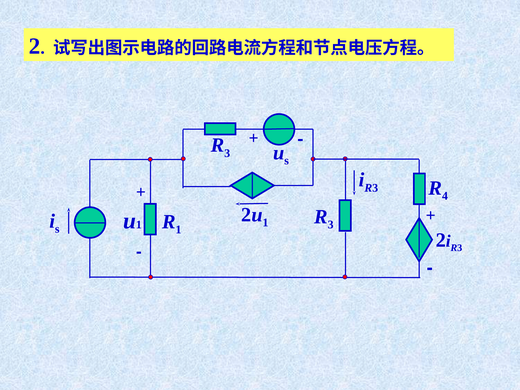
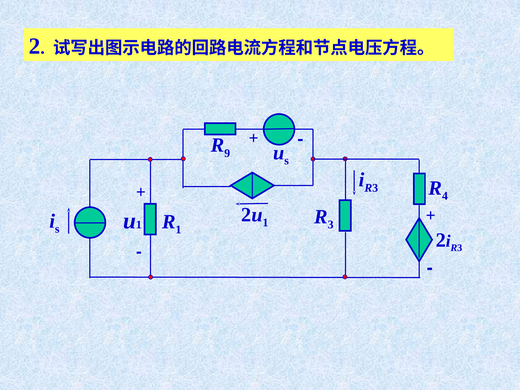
3: 3 -> 9 (227, 153)
